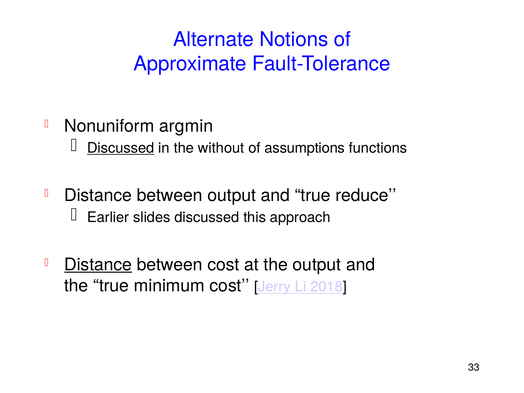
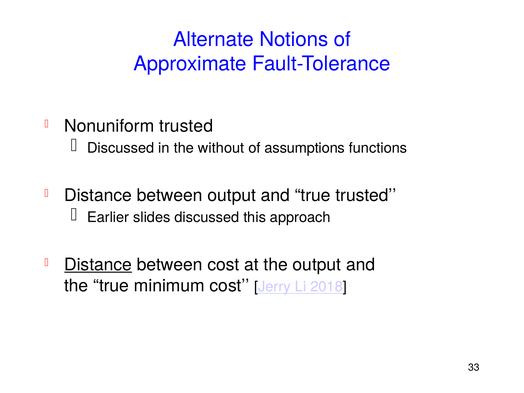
Nonuniform argmin: argmin -> trusted (186, 126)
Discussed underline: present -> none (121, 148)
true reduce: reduce -> trusted (366, 195)
